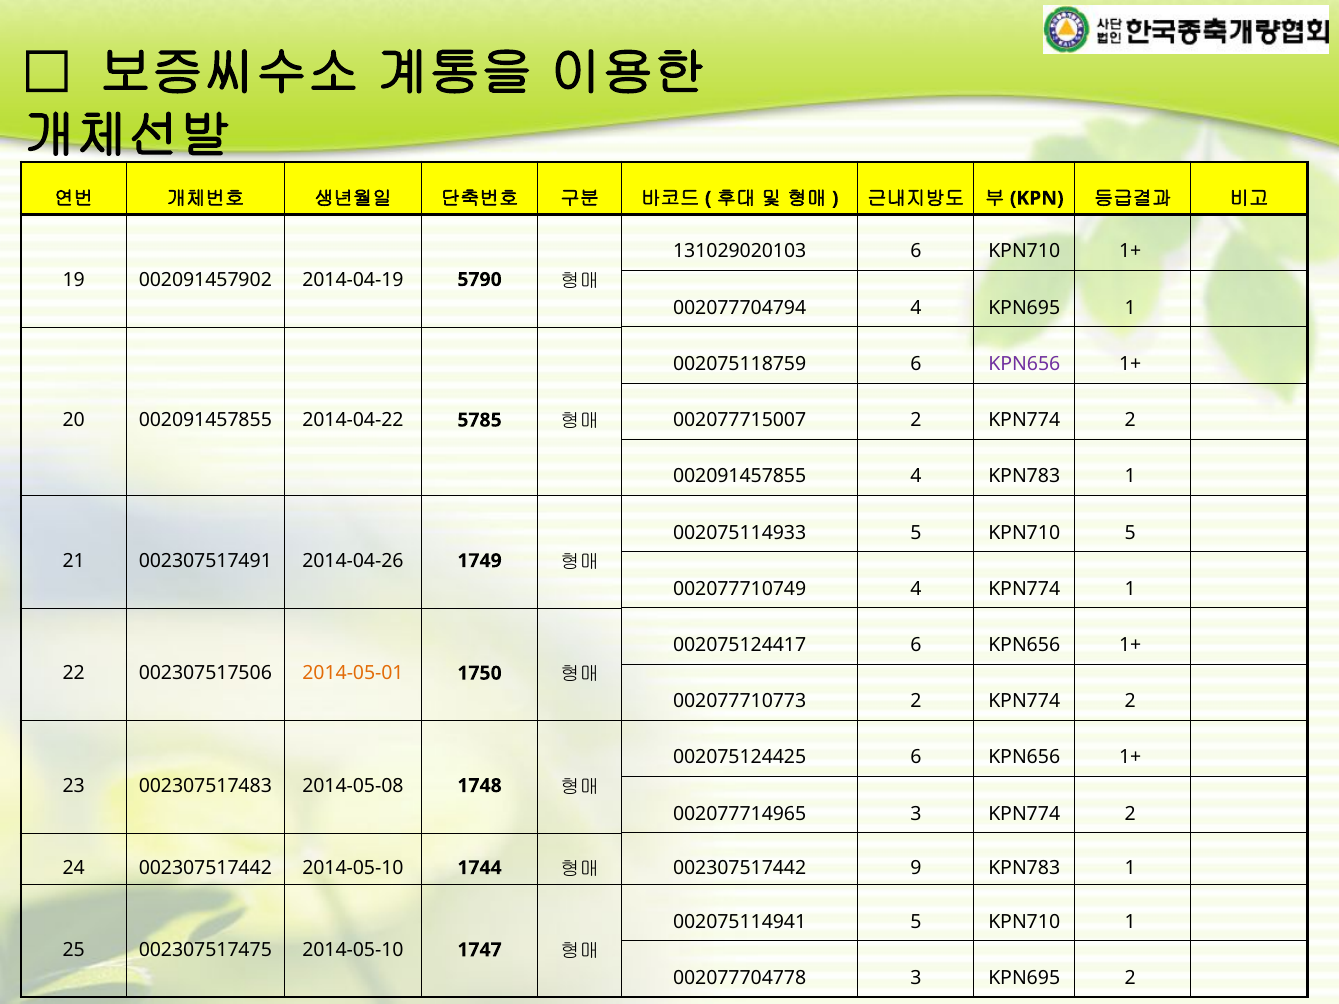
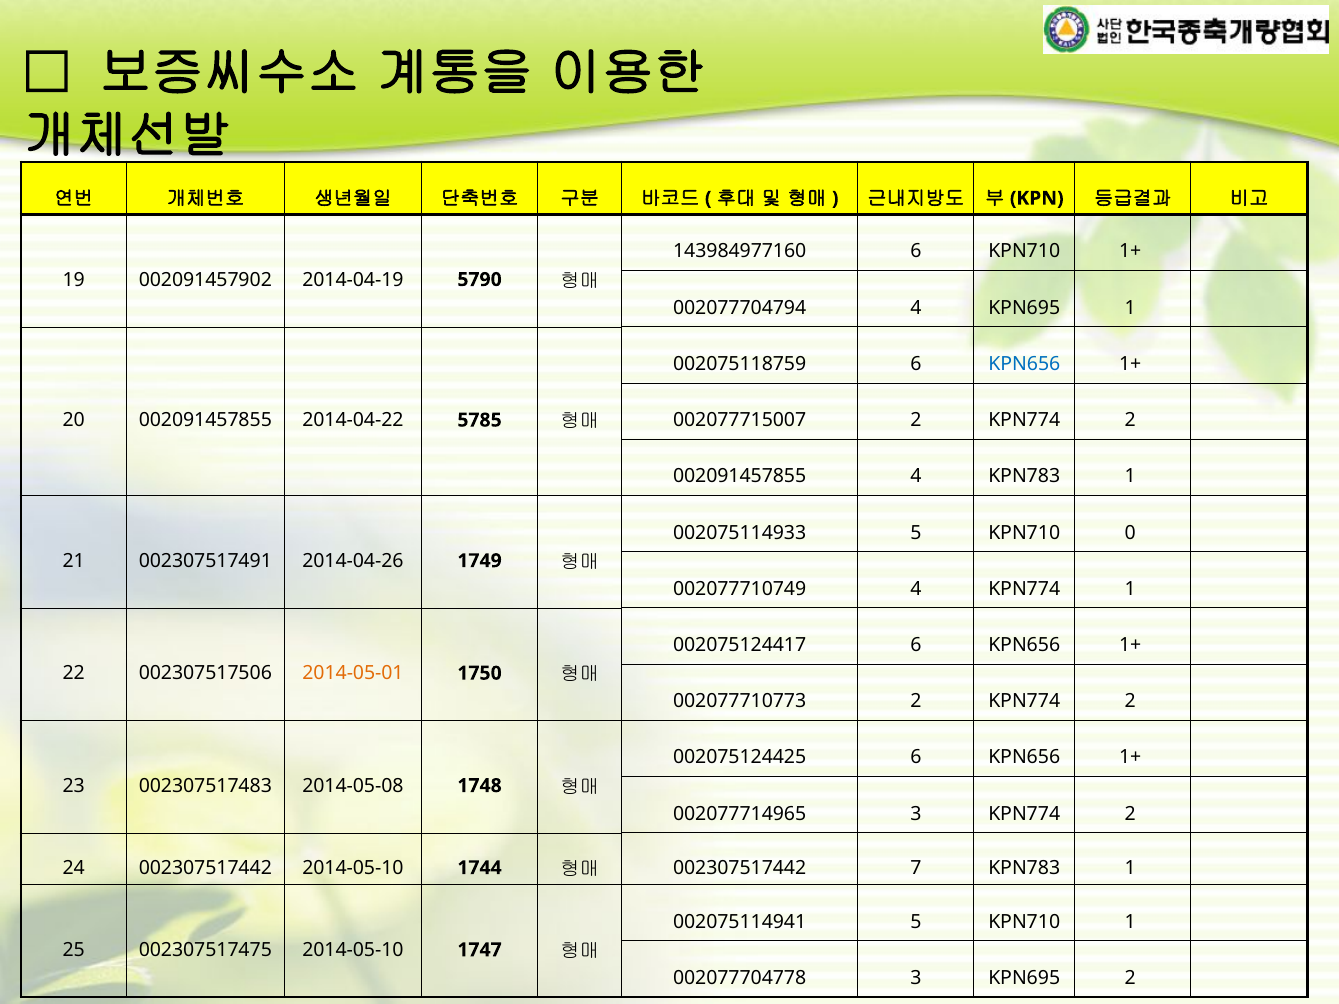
131029020103: 131029020103 -> 143984977160 (740, 252)
KPN656 colour: purple -> blue (1024, 364)
KPN710 5: 5 -> 0 (1130, 533)
9: 9 -> 7 (916, 868)
